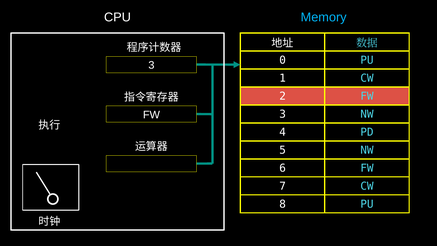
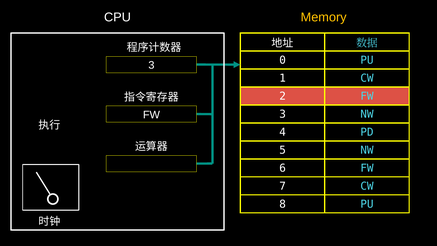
Memory colour: light blue -> yellow (324, 17)
